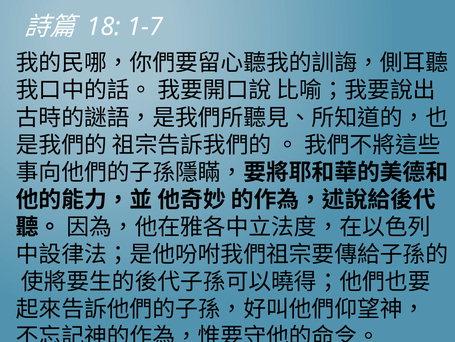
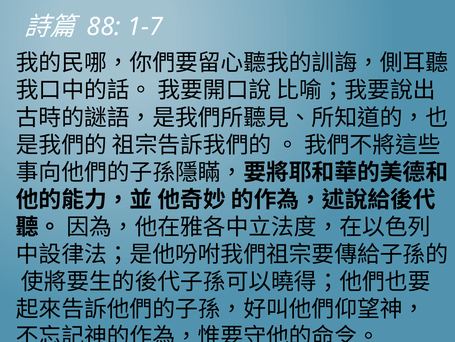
18: 18 -> 88 (104, 27)
